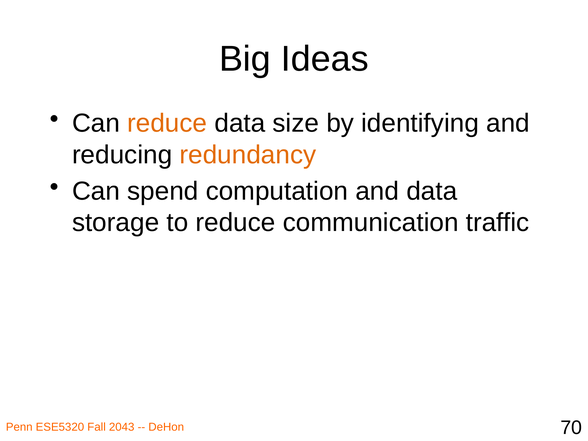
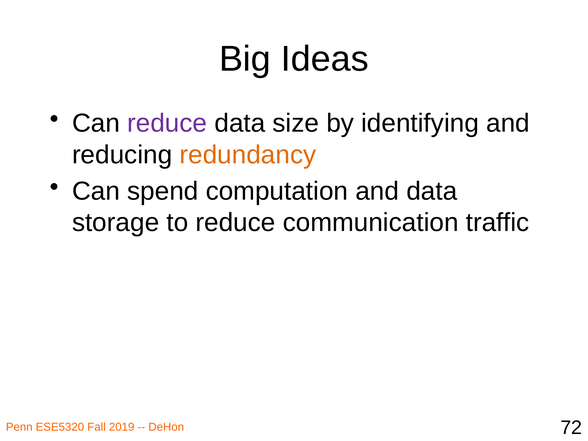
reduce colour: orange -> purple (167, 123)
2043: 2043 -> 2019 (122, 427)
70: 70 -> 72 (571, 428)
